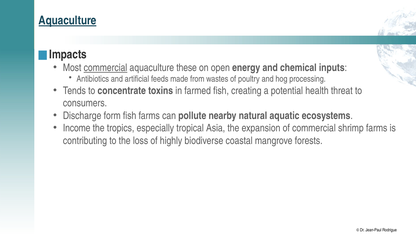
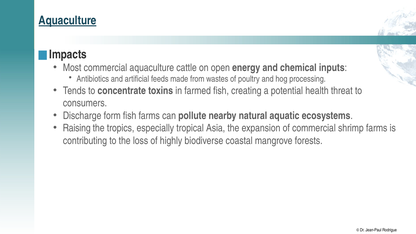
commercial underline: present -> none (105, 68)
these: these -> cattle (187, 68)
Income: Income -> Raising (77, 128)
